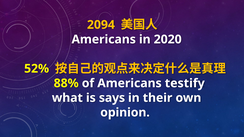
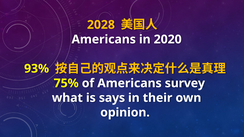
2094: 2094 -> 2028 (101, 25)
52%: 52% -> 93% (37, 69)
88%: 88% -> 75% (66, 83)
testify: testify -> survey (185, 83)
